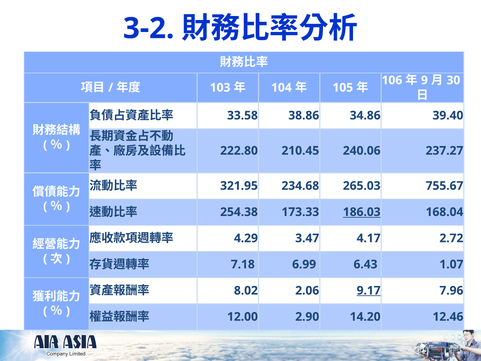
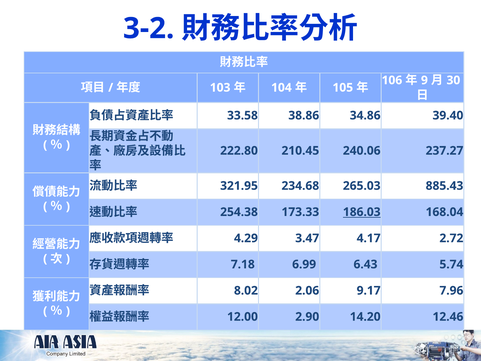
755.67: 755.67 -> 885.43 (445, 186)
1.07: 1.07 -> 5.74 (451, 264)
9.17 underline: present -> none (369, 290)
